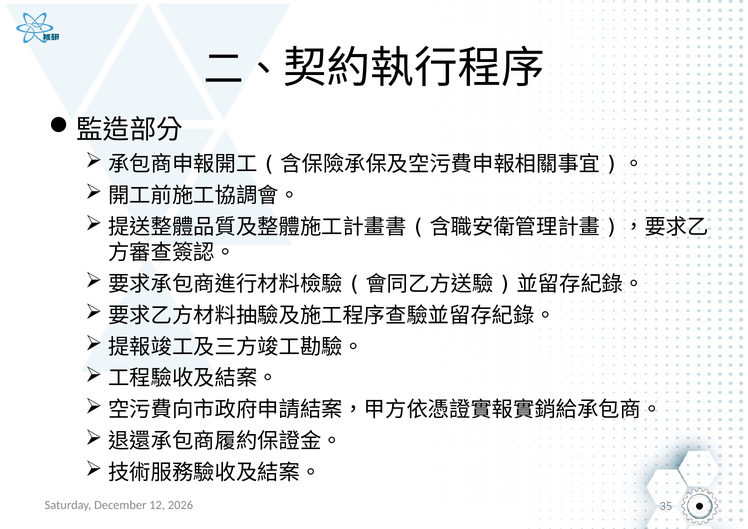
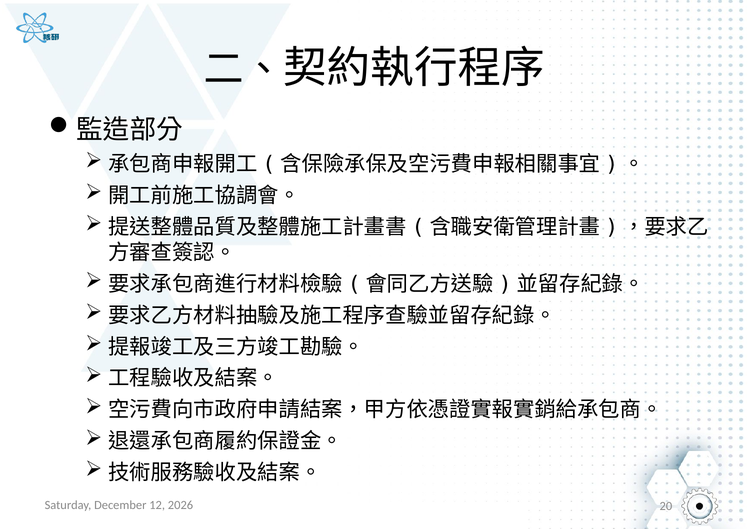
35: 35 -> 20 (666, 506)
